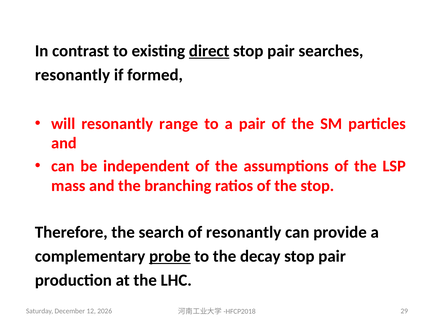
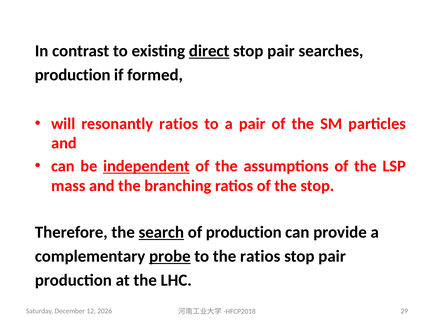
resonantly: resonantly -> production (73, 75)
resonantly range: range -> ratios (179, 123)
independent underline: none -> present (146, 166)
search underline: none -> present (161, 232)
of resonantly: resonantly -> production (244, 232)
the decay: decay -> ratios (260, 256)
